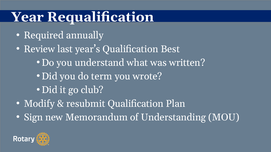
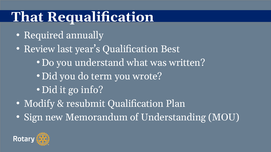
Year: Year -> That (27, 17)
club: club -> info (92, 90)
